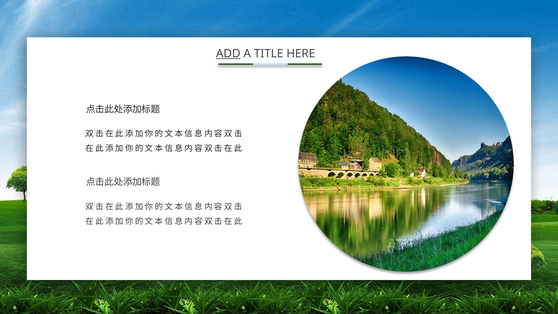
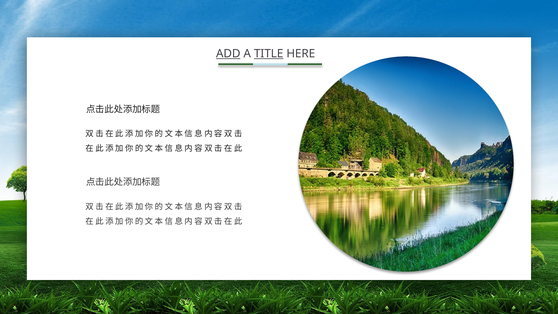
TITLE underline: none -> present (269, 54)
